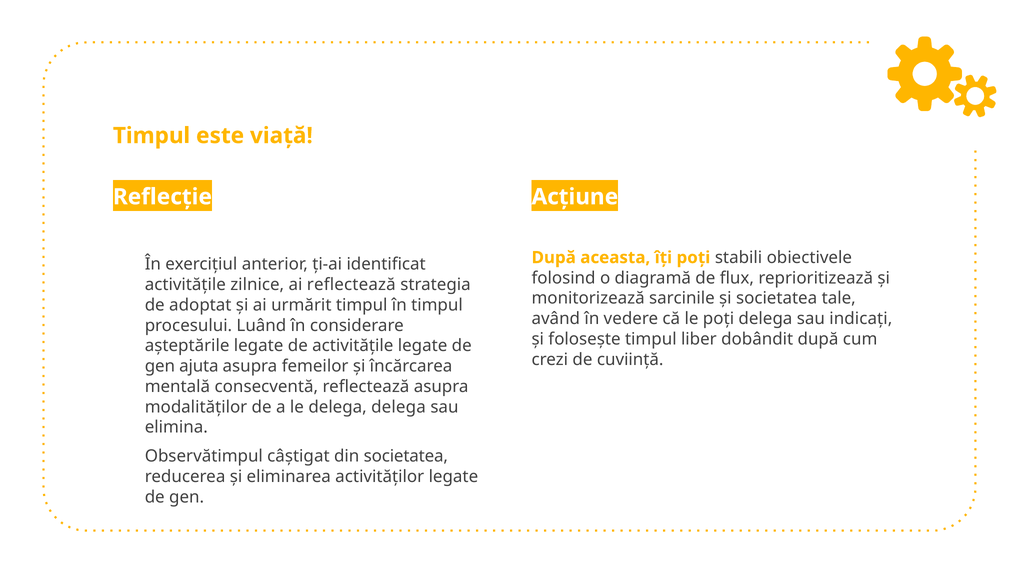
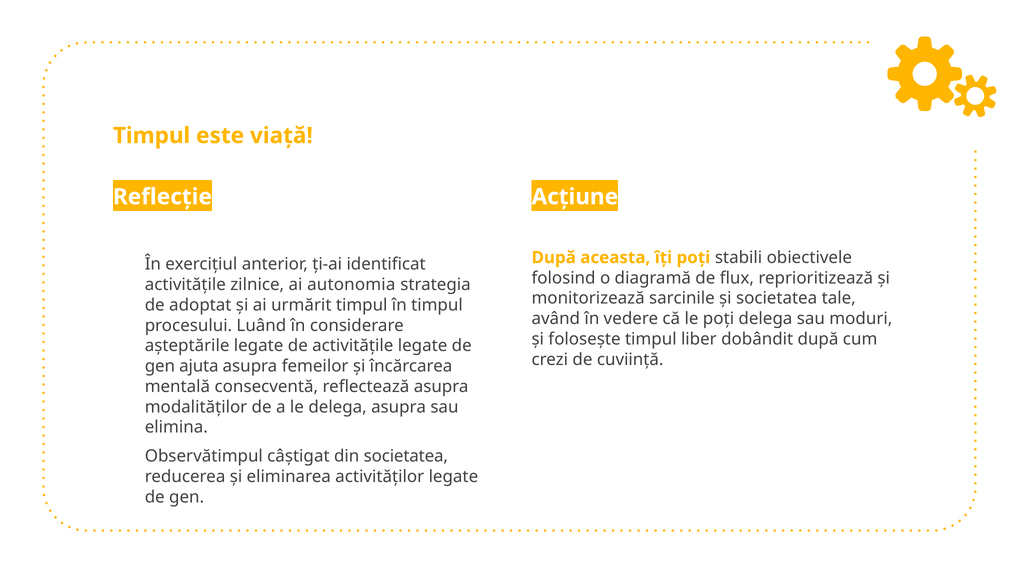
ai reflectează: reflectează -> autonomia (351, 285)
indicați: indicați -> moduri (861, 319)
delega delega: delega -> asupra (399, 407)
